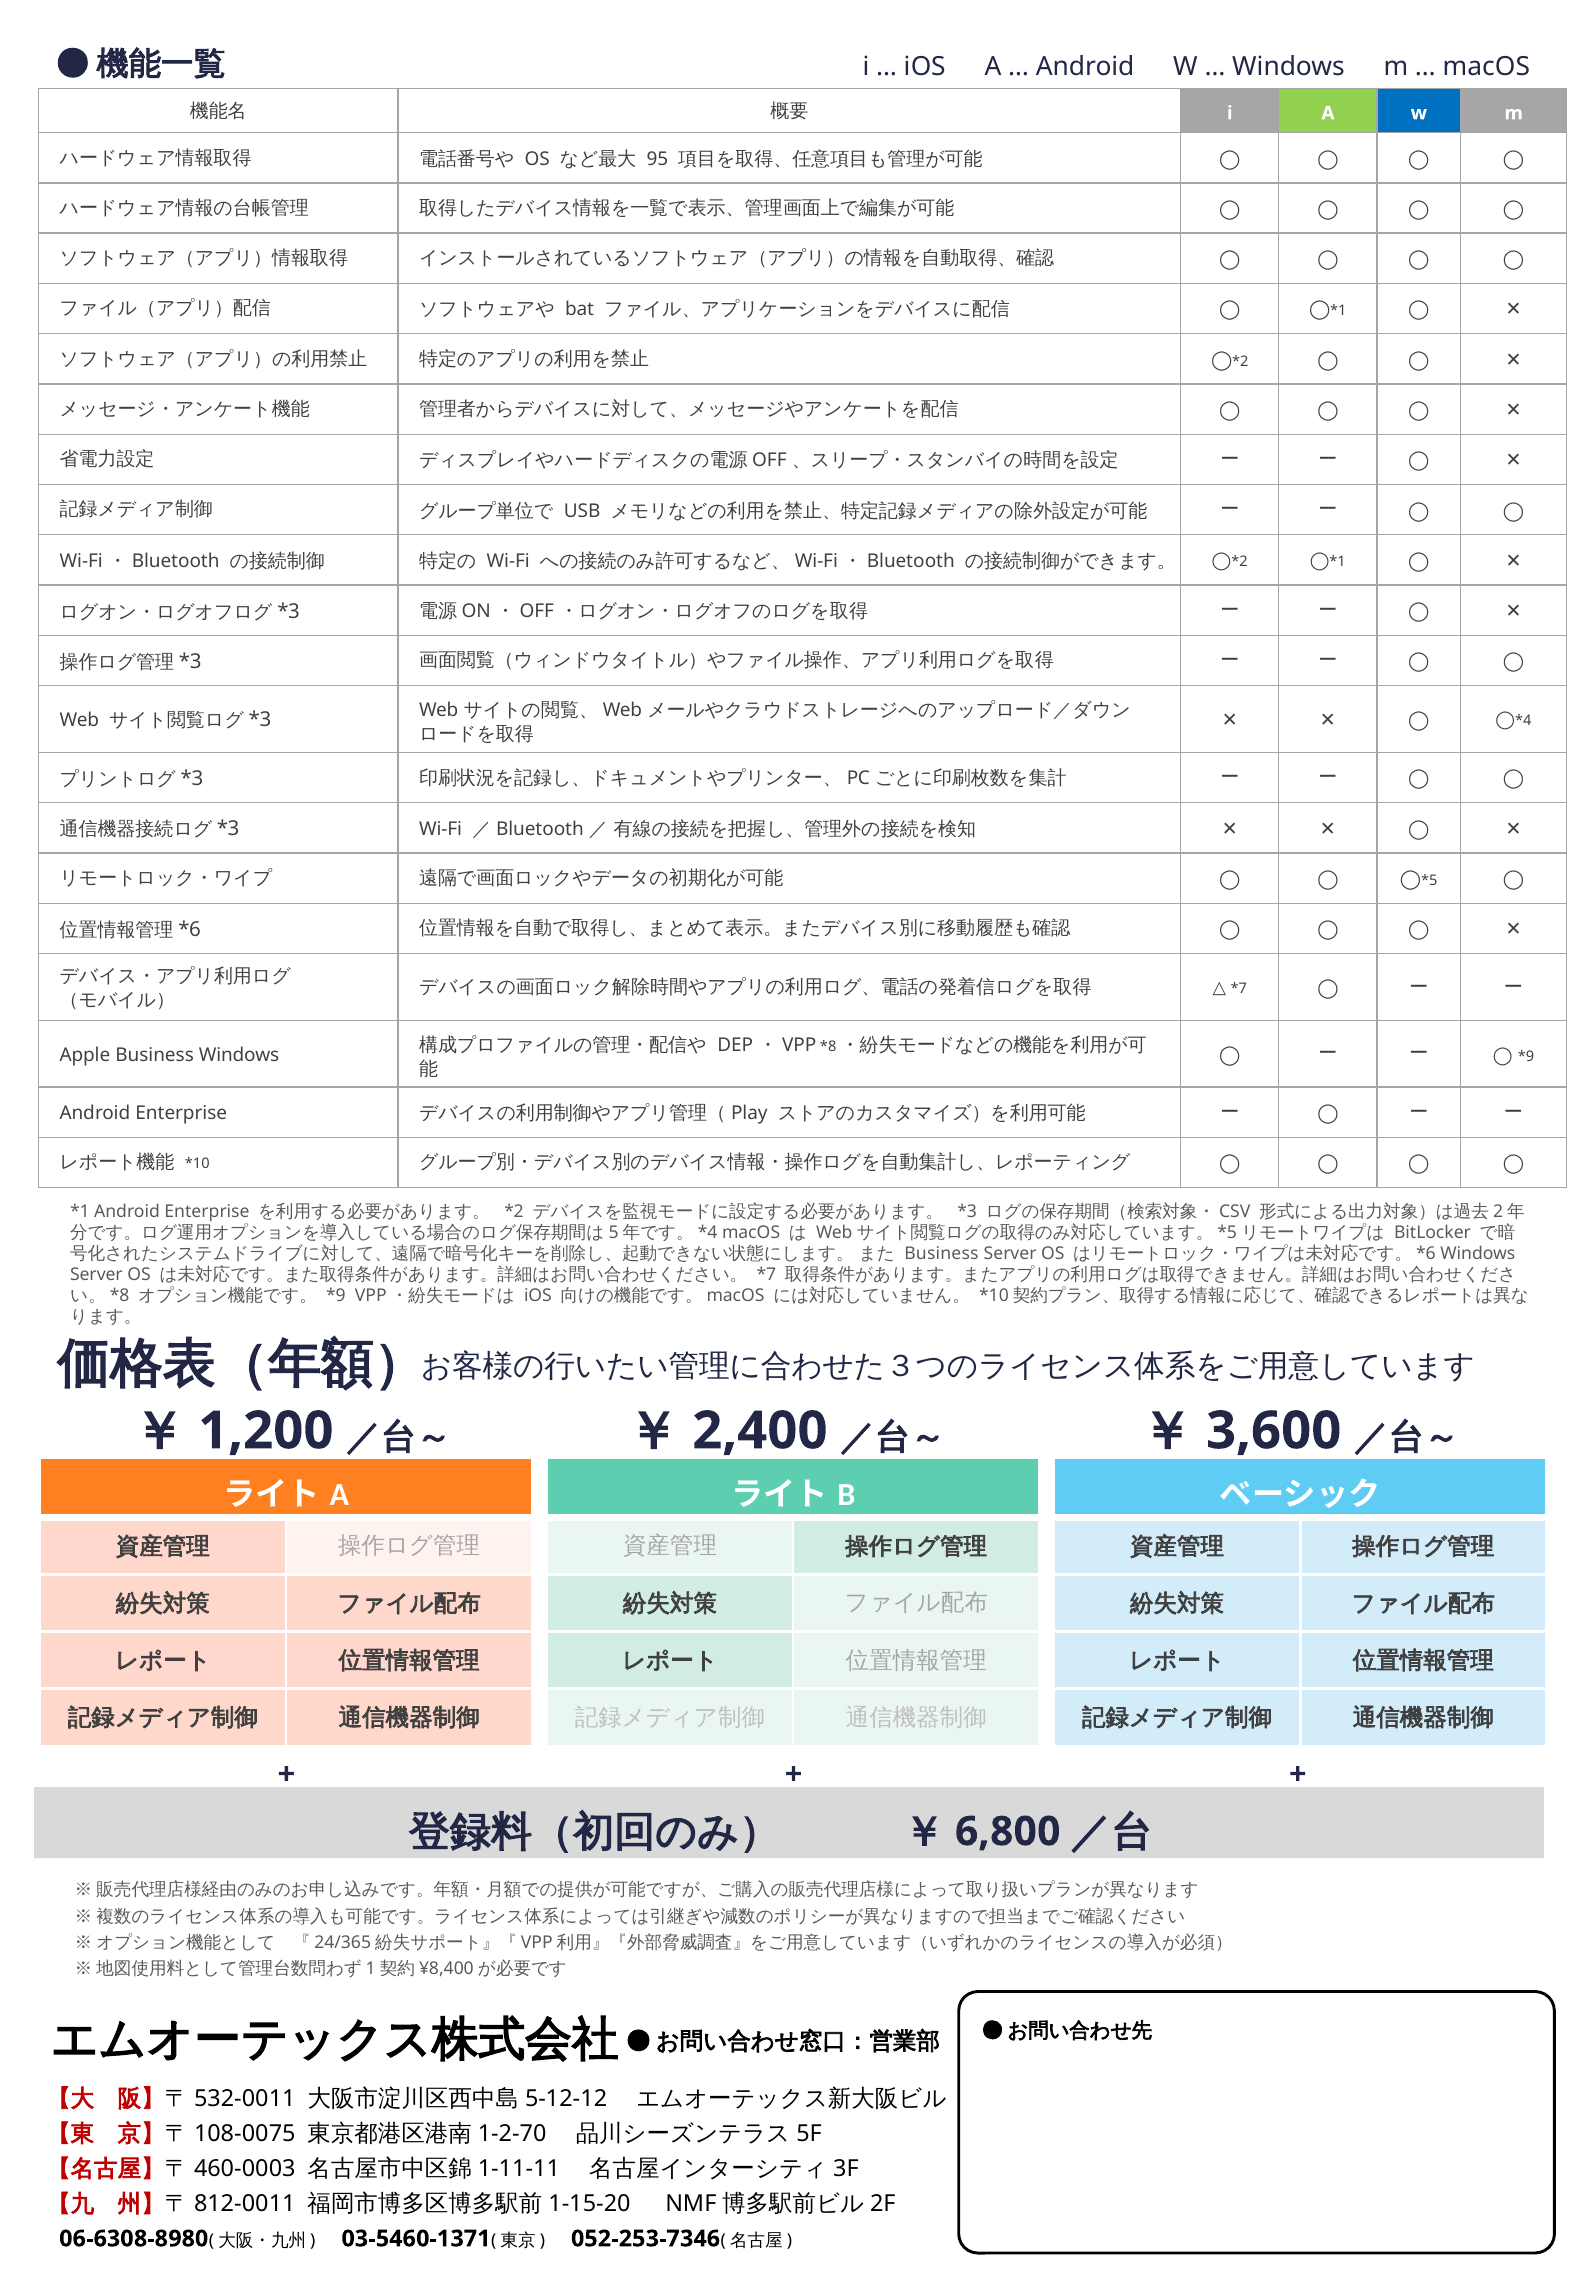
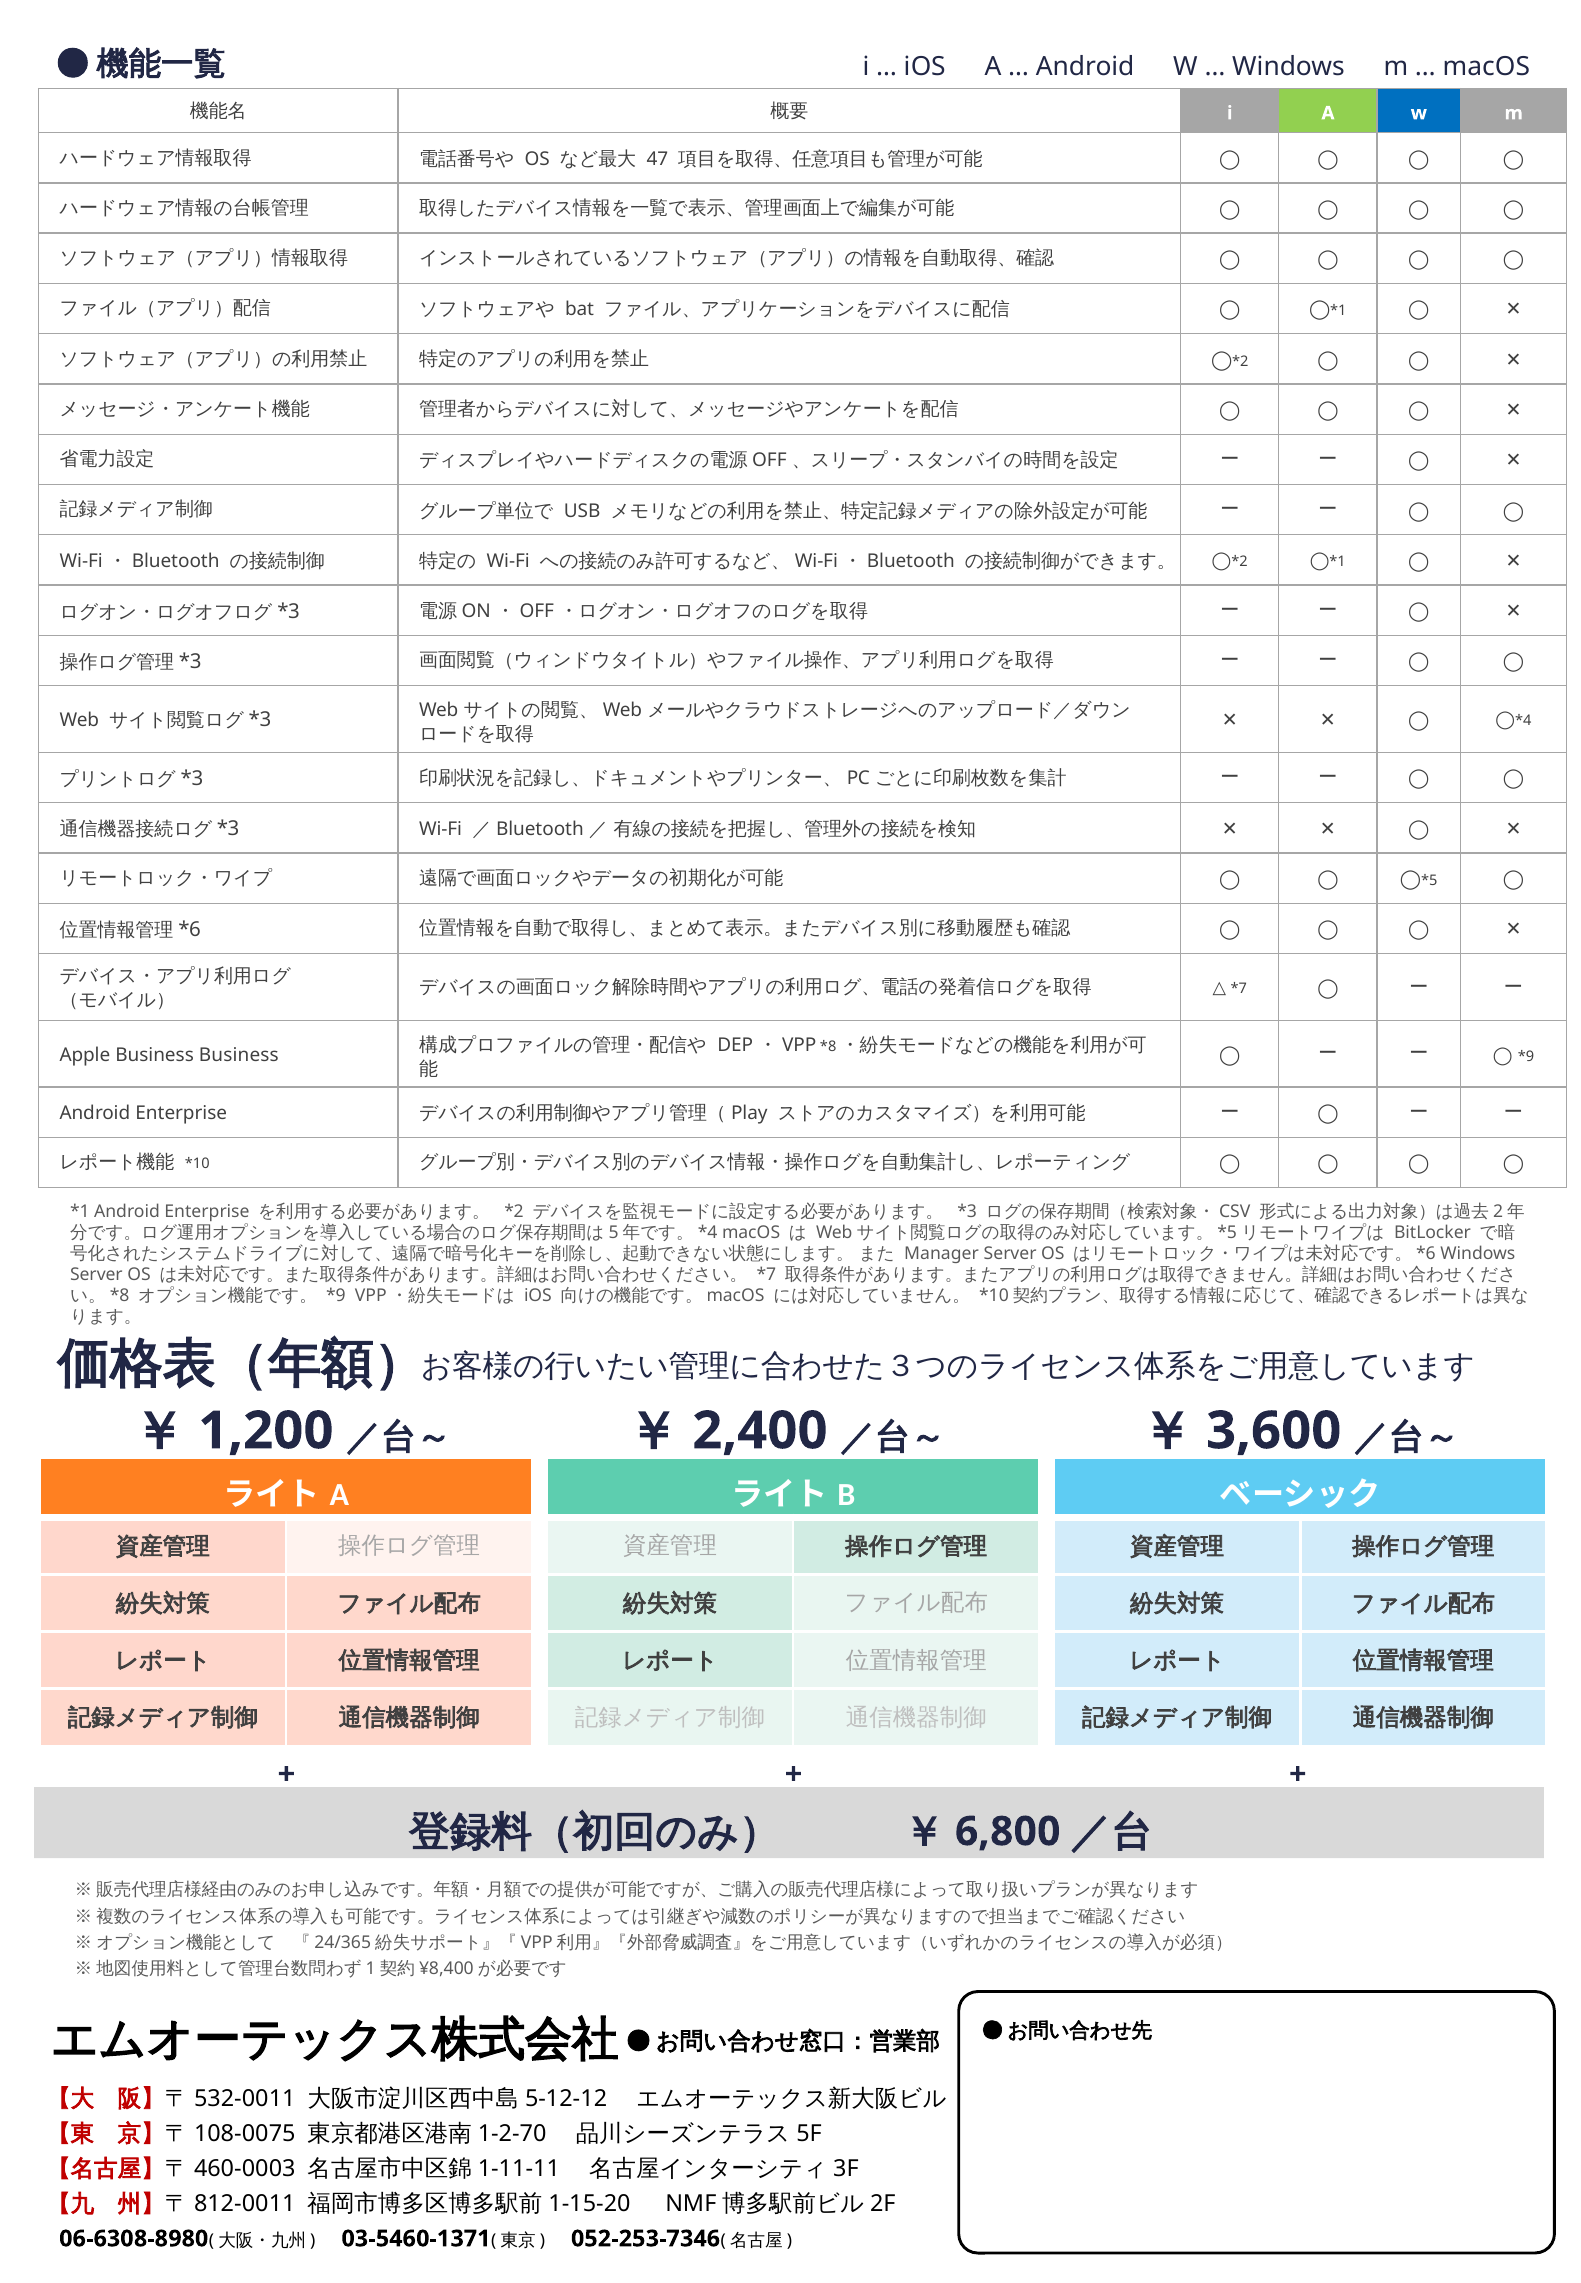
95: 95 -> 47 (657, 159)
Business Windows: Windows -> Business (239, 1055)
Business: Business -> Manager (942, 1254)
